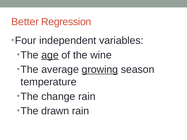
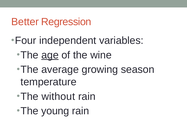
growing underline: present -> none (100, 70)
change: change -> without (58, 97)
drawn: drawn -> young (55, 111)
